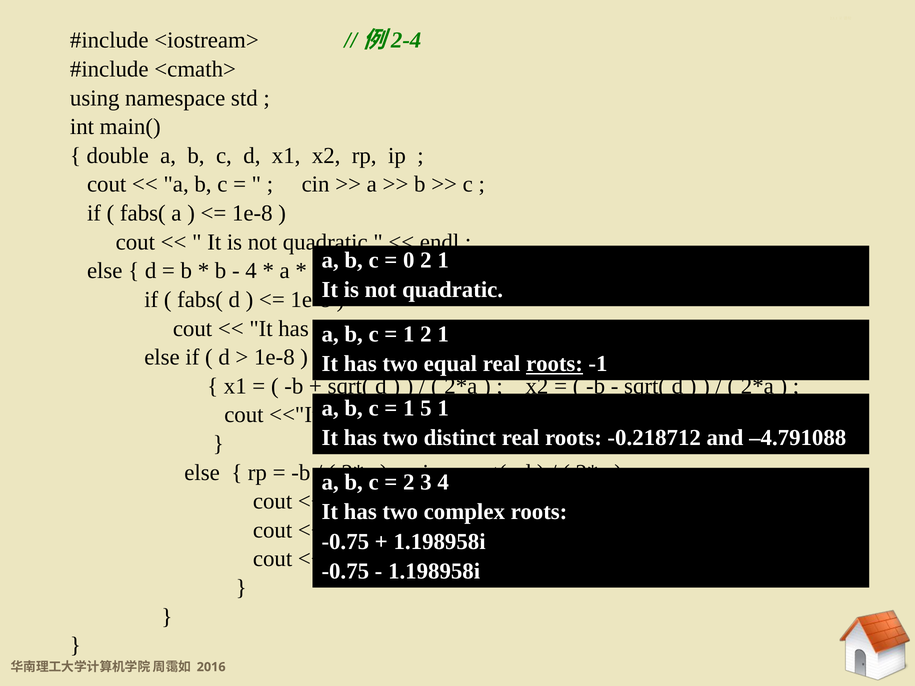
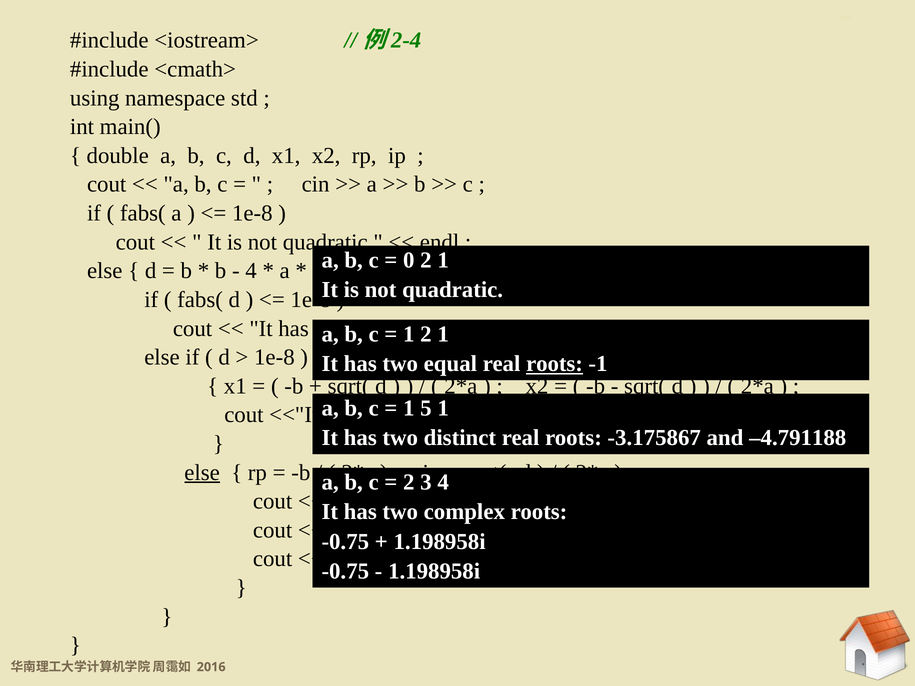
-0.218712: -0.218712 -> -3.175867 (654, 438)
–4.791088: –4.791088 -> –4.791188 (798, 438)
else underline: none -> present (202, 473)
